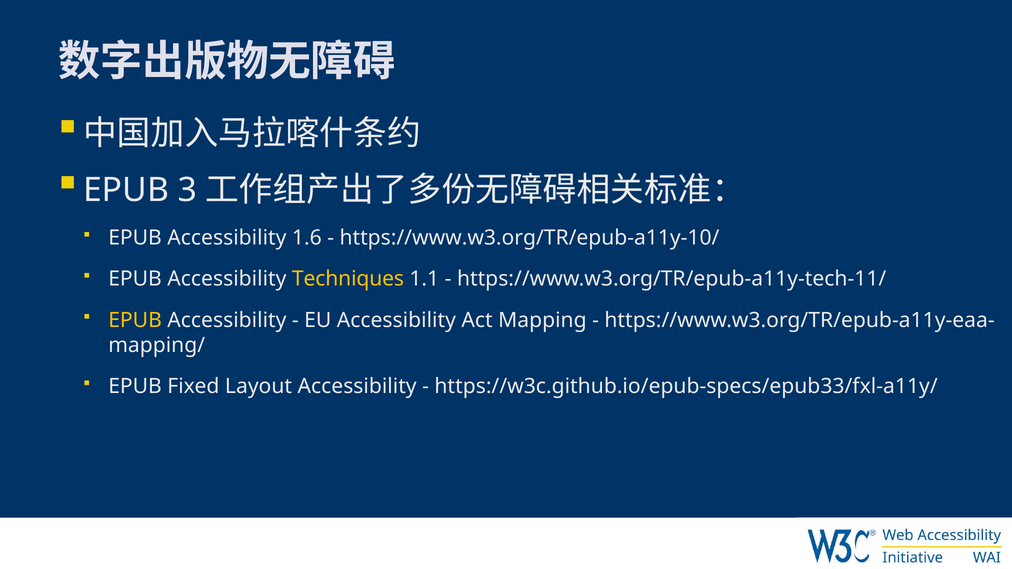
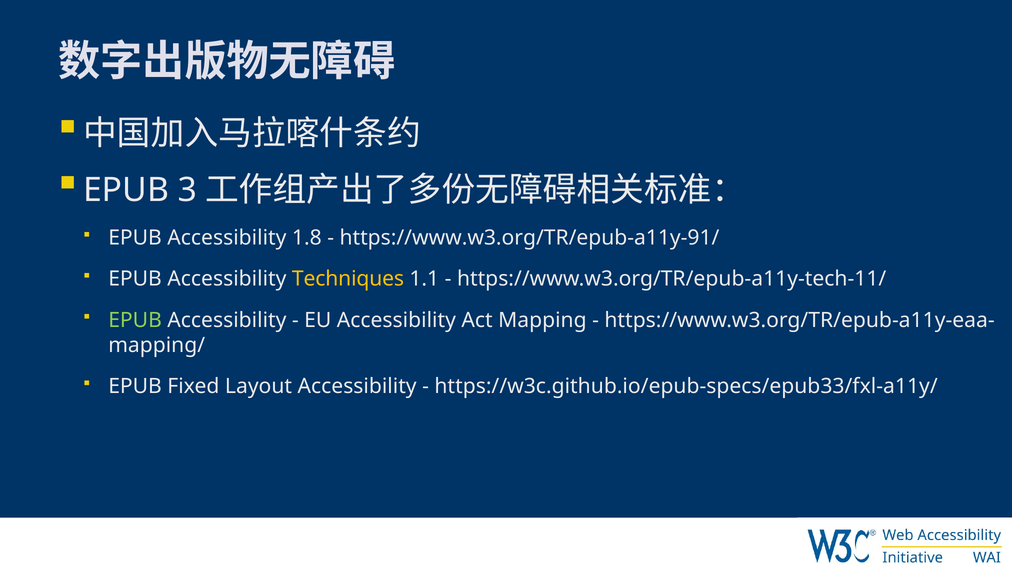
1.6: 1.6 -> 1.8 (307, 238)
https://www.w3.org/TR/epub-a11y-10/: https://www.w3.org/TR/epub-a11y-10/ -> https://www.w3.org/TR/epub-a11y-91/ (529, 238)
EPUB colour: yellow -> light green (135, 320)
